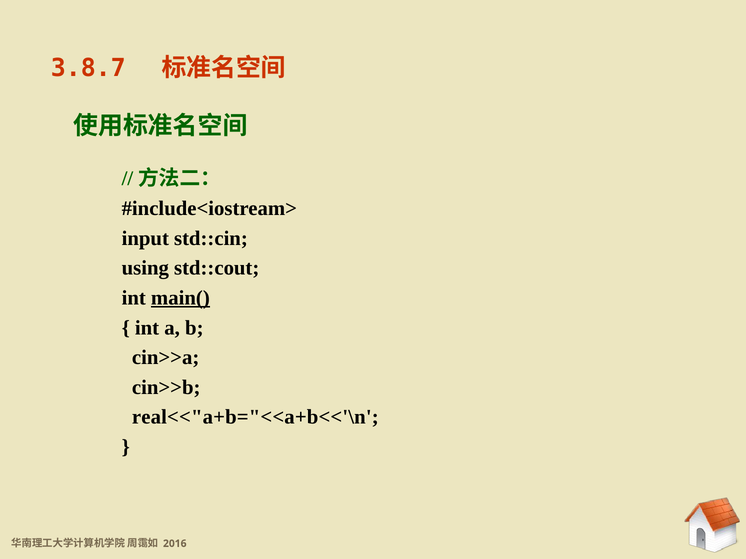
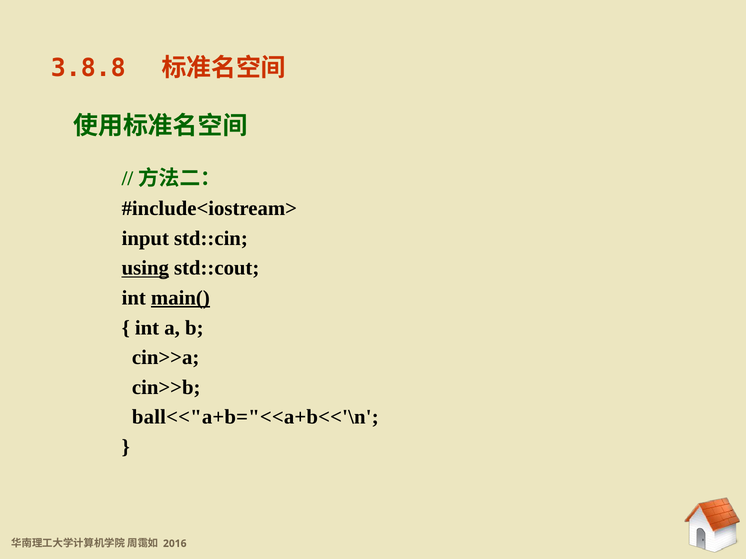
3.8.7: 3.8.7 -> 3.8.8 (88, 68)
using underline: none -> present (145, 268)
real<<"a+b="<<a+b<<'\n: real<<"a+b="<<a+b<<'\n -> ball<<"a+b="<<a+b<<'\n (255, 418)
